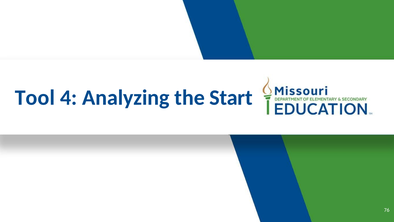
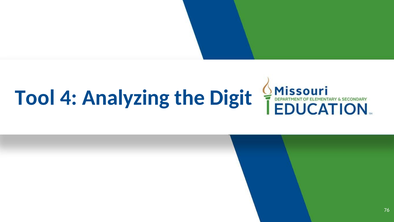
Start: Start -> Digit (231, 98)
